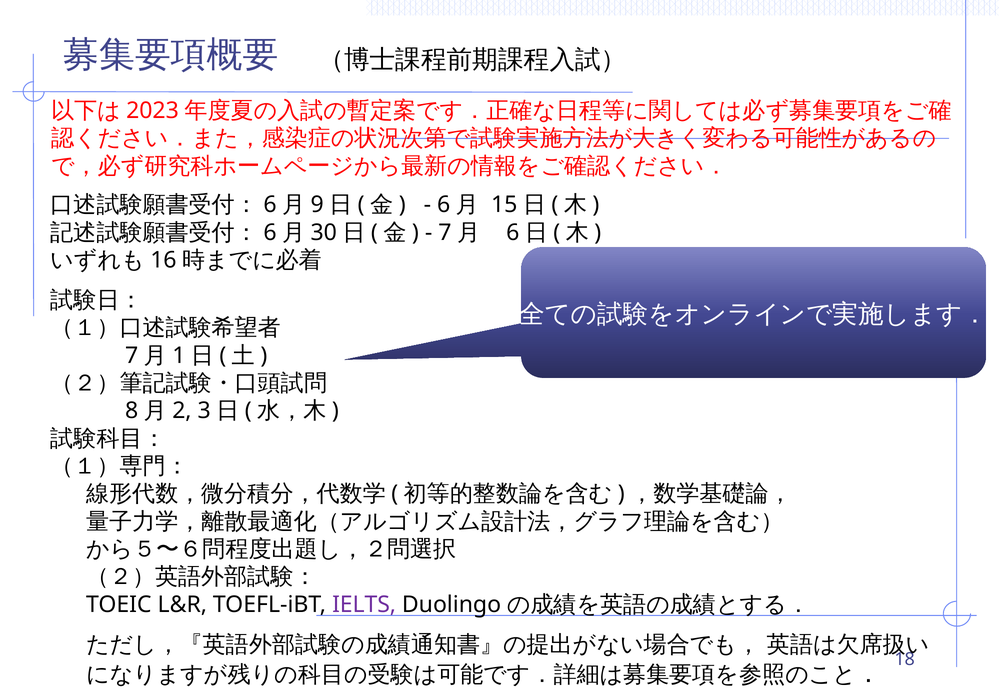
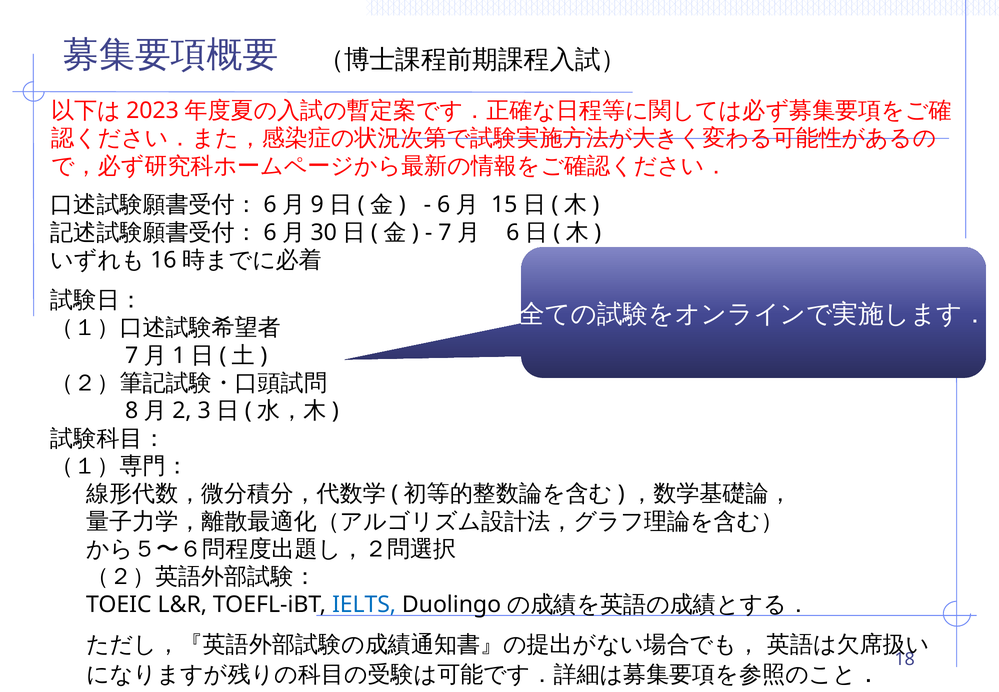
IELTS colour: purple -> blue (364, 604)
